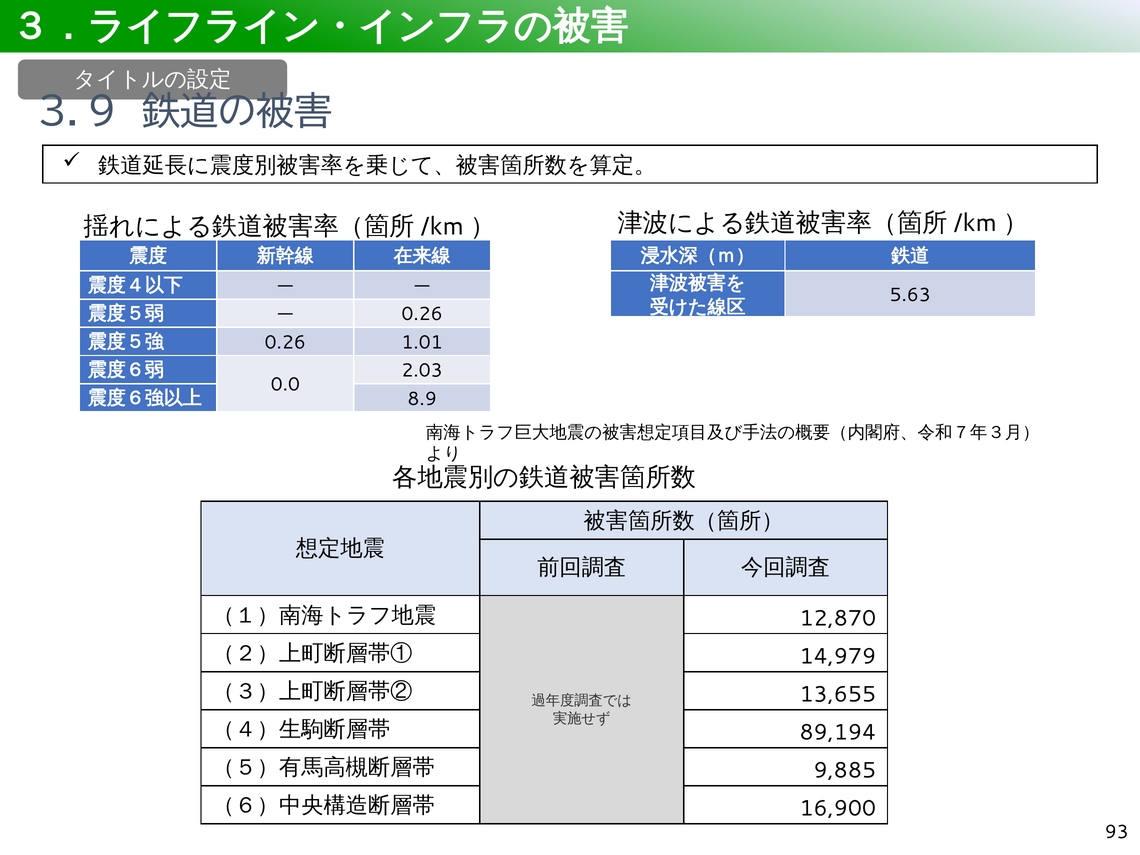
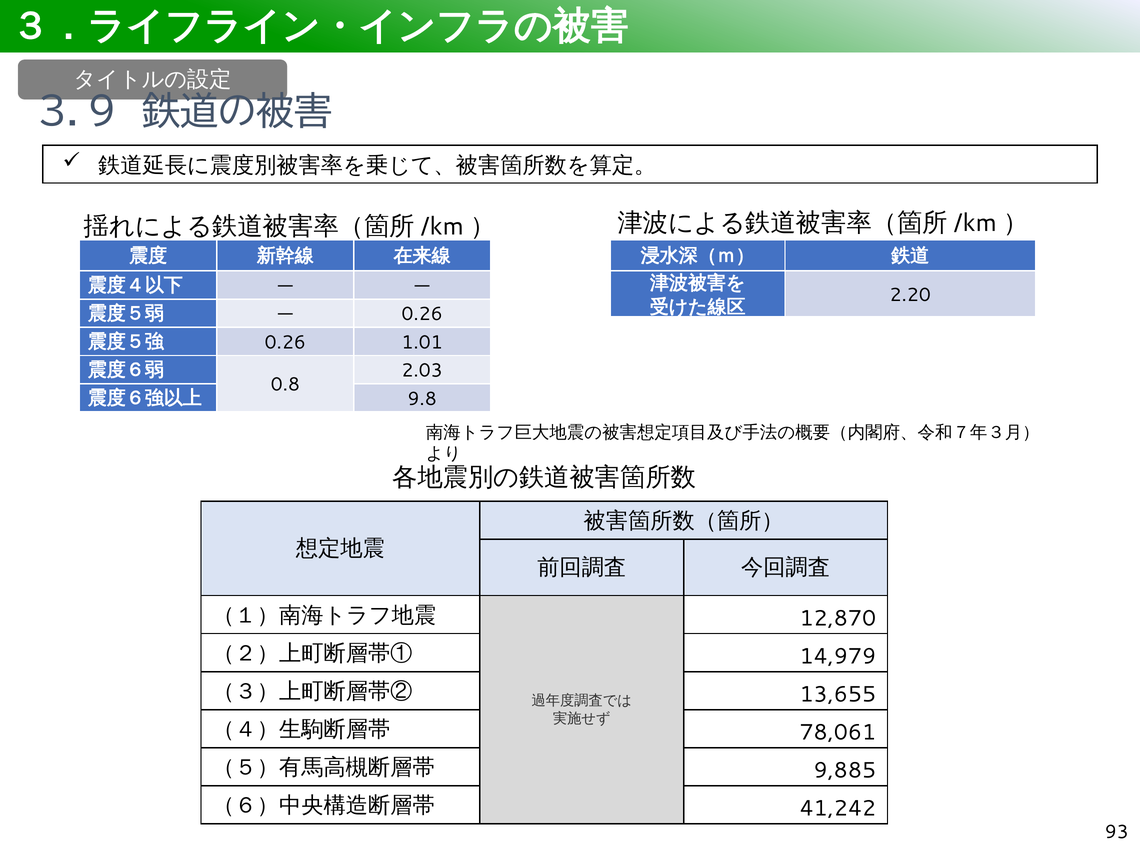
5.63: 5.63 -> 2.20 (910, 295)
0.0: 0.0 -> 0.8 (285, 385)
8.9: 8.9 -> 9.8 (422, 399)
89,194: 89,194 -> 78,061 (838, 732)
16,900: 16,900 -> 41,242 (838, 809)
